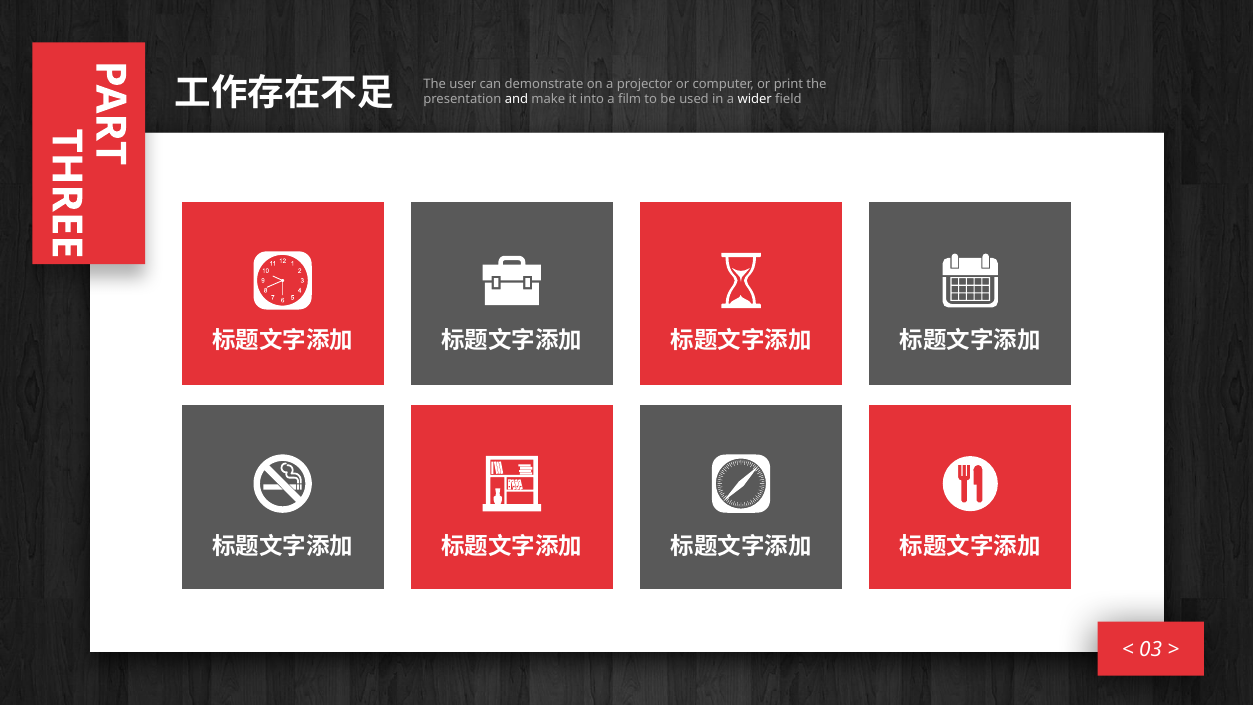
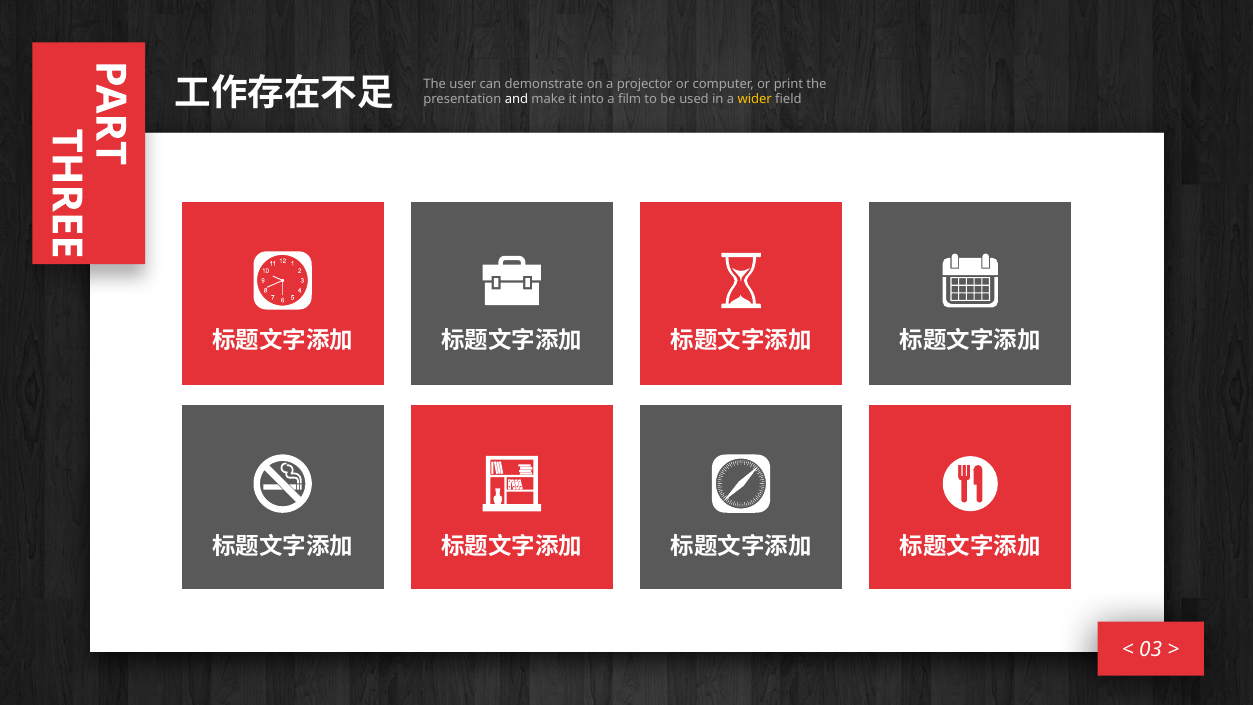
wider colour: white -> yellow (755, 100)
